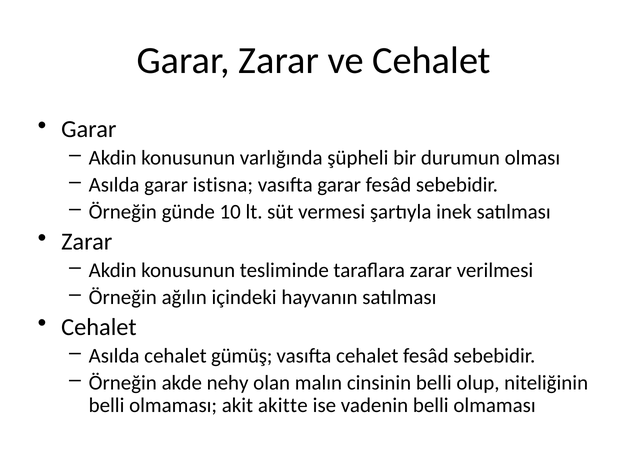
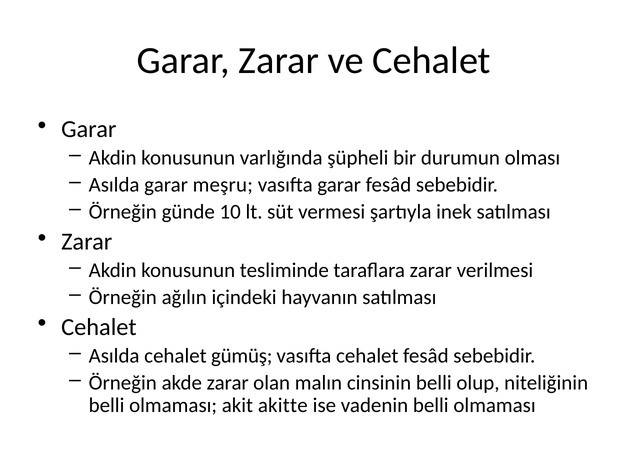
istisna: istisna -> meşru (223, 185)
akde nehy: nehy -> zarar (228, 383)
